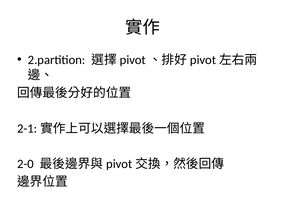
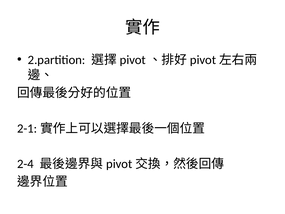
2-0: 2-0 -> 2-4 (25, 164)
